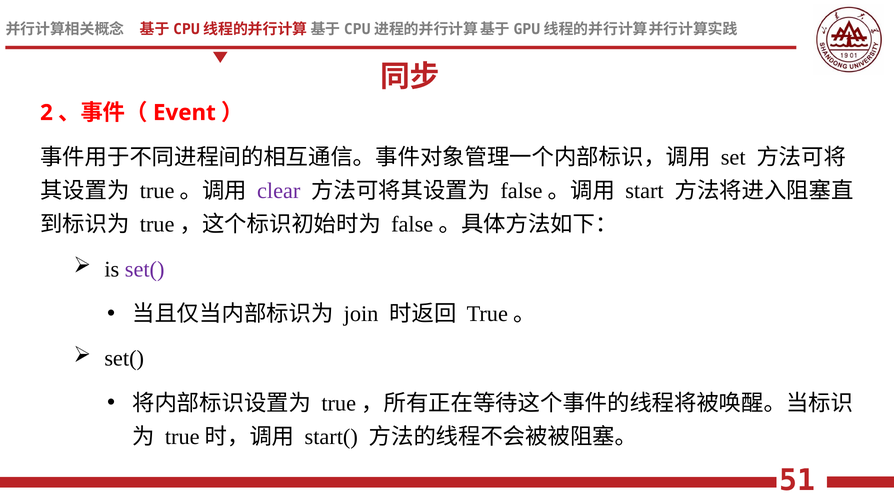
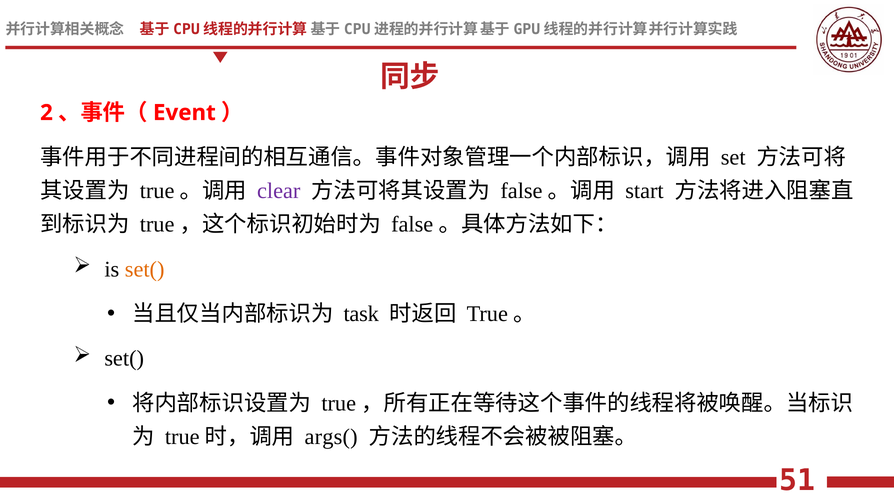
set( colour: purple -> orange (145, 269)
join: join -> task (361, 314)
start(: start( -> args( (331, 437)
